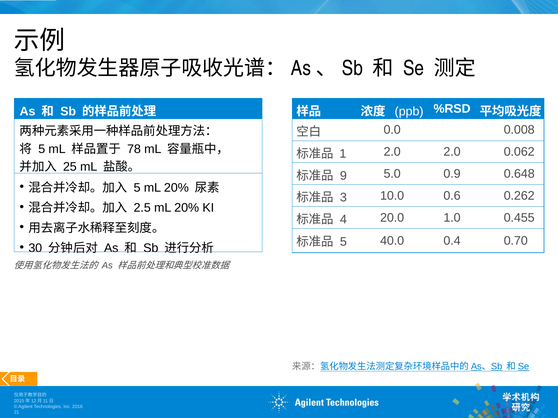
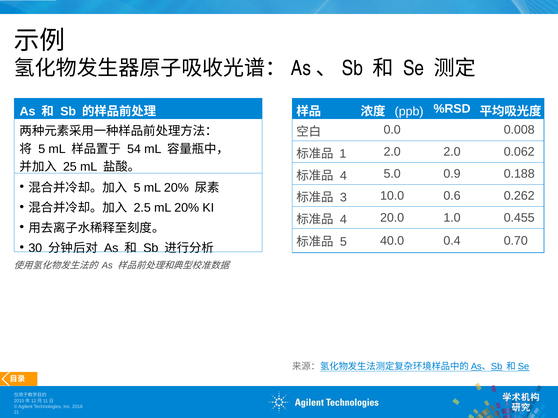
78: 78 -> 54 (134, 149)
9: 9 -> 4 (343, 176)
0.648: 0.648 -> 0.188 (519, 174)
